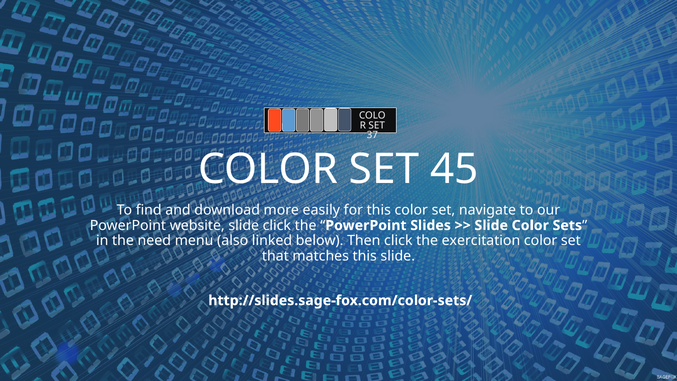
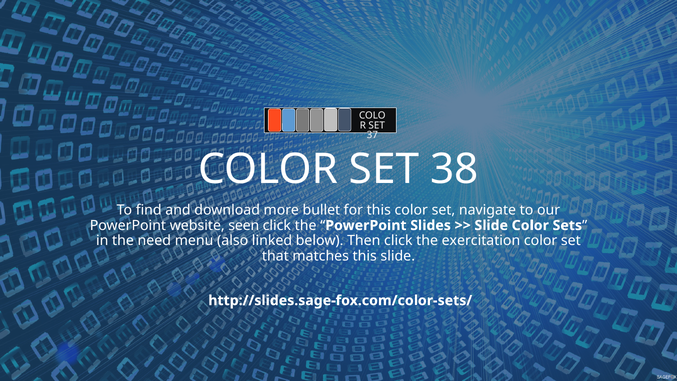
45: 45 -> 38 (454, 169)
easily: easily -> bullet (321, 210)
website slide: slide -> seen (244, 225)
